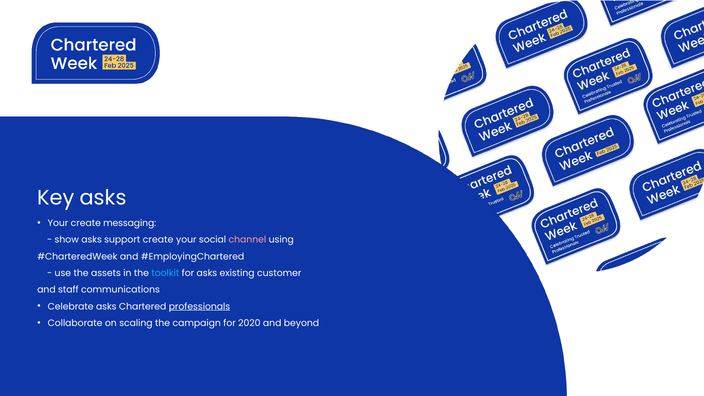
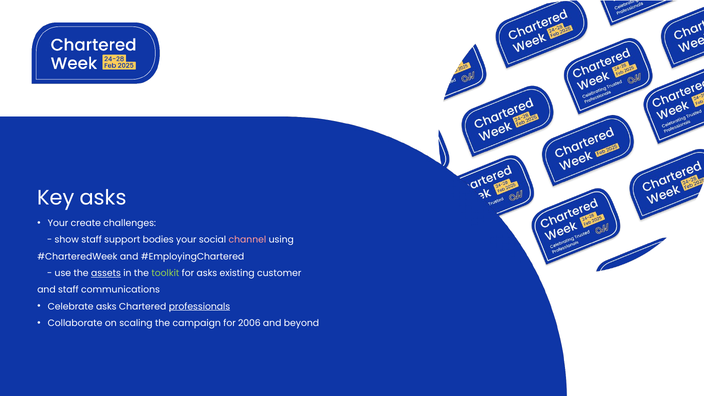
messaging: messaging -> challenges (130, 223)
show asks: asks -> staff (92, 240)
support create: create -> bodies (158, 240)
assets underline: none -> present (106, 273)
toolkit colour: light blue -> light green (165, 273)
2020: 2020 -> 2006 (249, 323)
